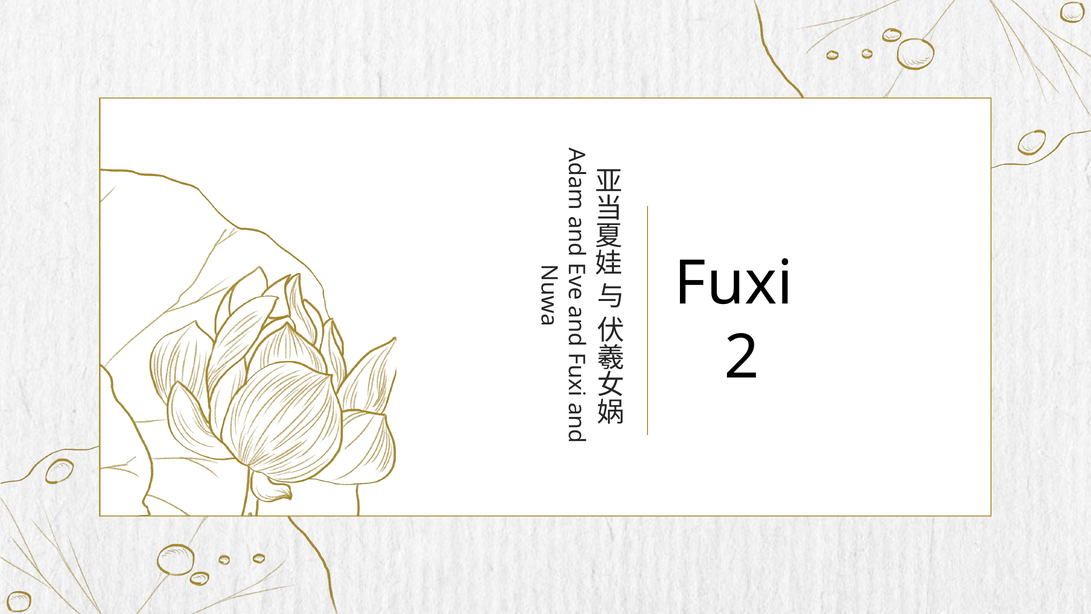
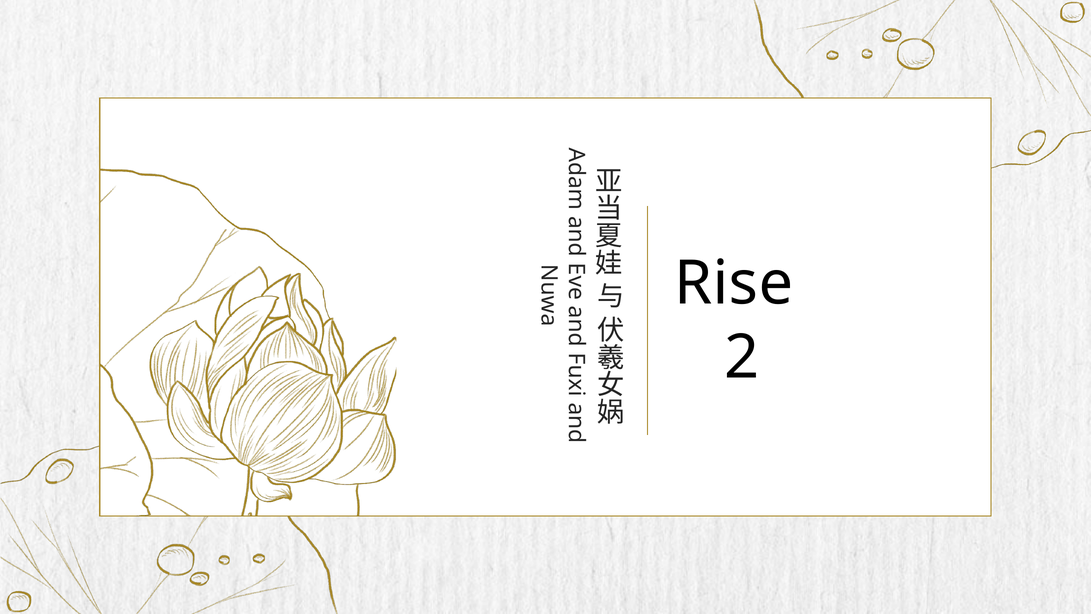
Fuxi: Fuxi -> Rise (734, 283)
